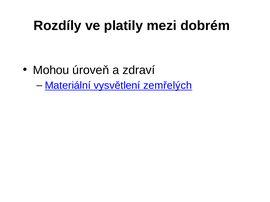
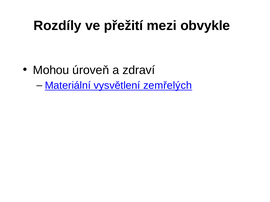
platily: platily -> přežití (124, 26)
dobrém: dobrém -> obvykle (205, 26)
